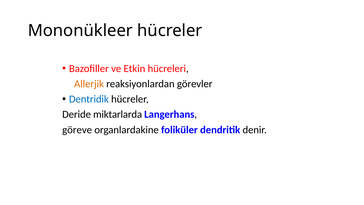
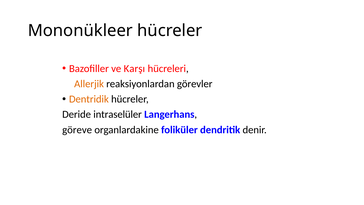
Etkin: Etkin -> Karşı (134, 69)
Dentridik colour: blue -> orange (89, 99)
miktarlarda: miktarlarda -> intraselüler (118, 114)
